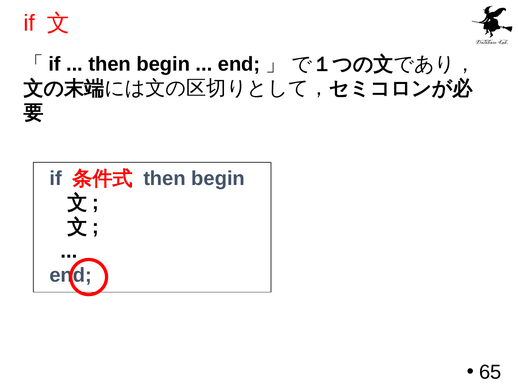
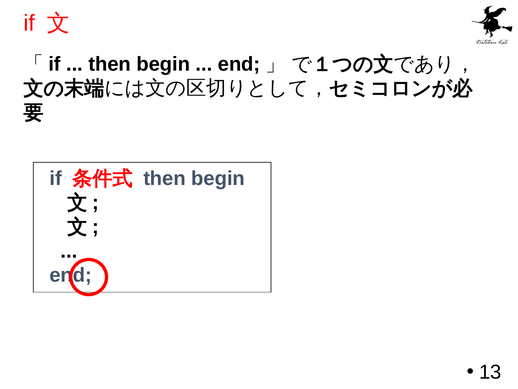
65: 65 -> 13 (490, 372)
